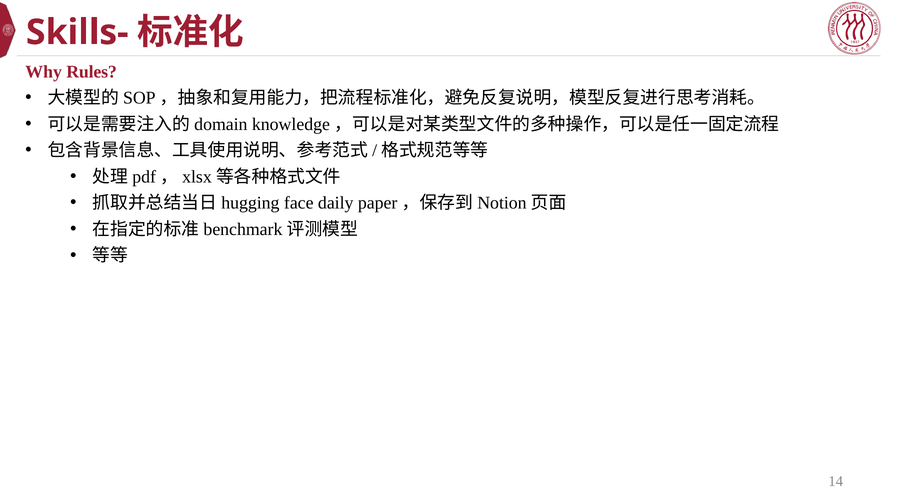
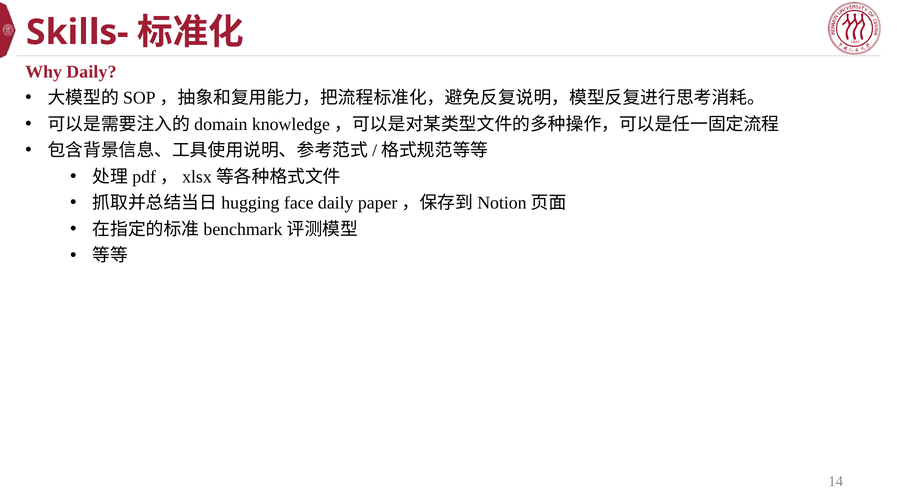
Why Rules: Rules -> Daily (91, 72)
